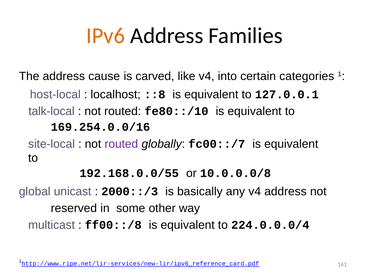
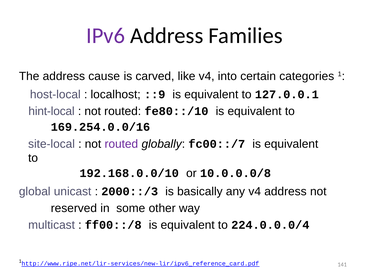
IPv6 colour: orange -> purple (106, 36)
::8: ::8 -> ::9 (155, 94)
talk-local: talk-local -> hint-local (52, 111)
192.168.0.0/55: 192.168.0.0/55 -> 192.168.0.0/10 (129, 173)
